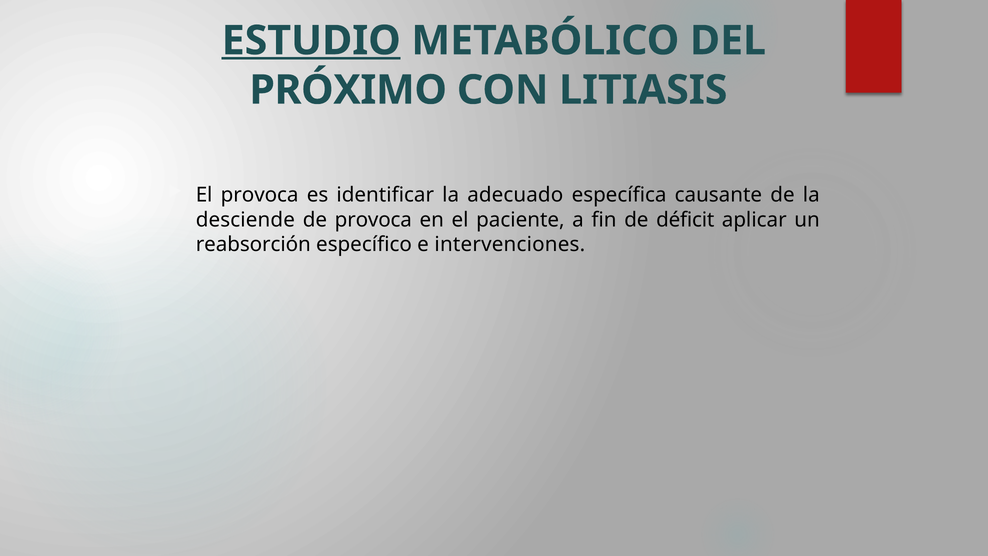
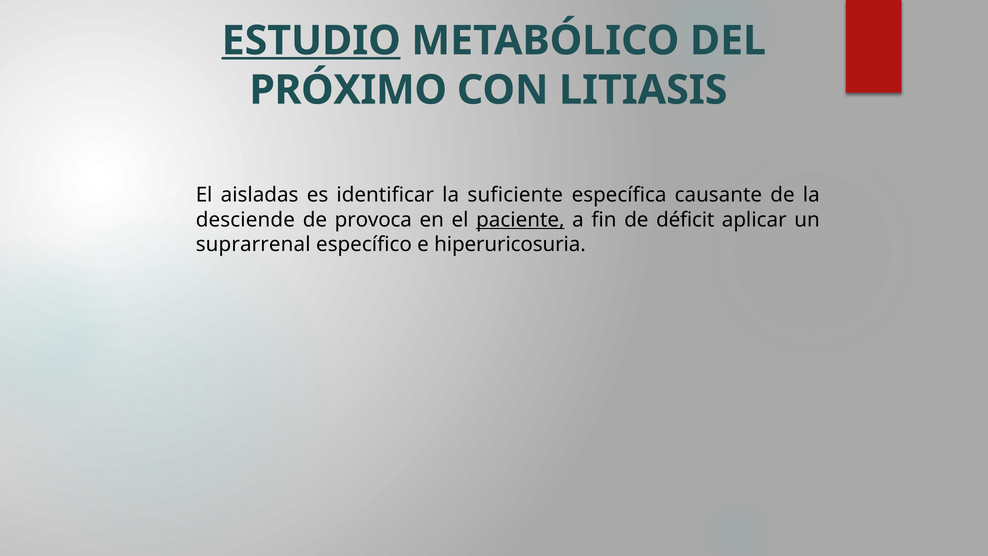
El provoca: provoca -> aisladas (260, 195)
adecuado: adecuado -> suficiente (515, 195)
paciente underline: none -> present (520, 220)
reabsorción: reabsorción -> suprarrenal (253, 244)
intervenciones: intervenciones -> hiperuricosuria (510, 244)
